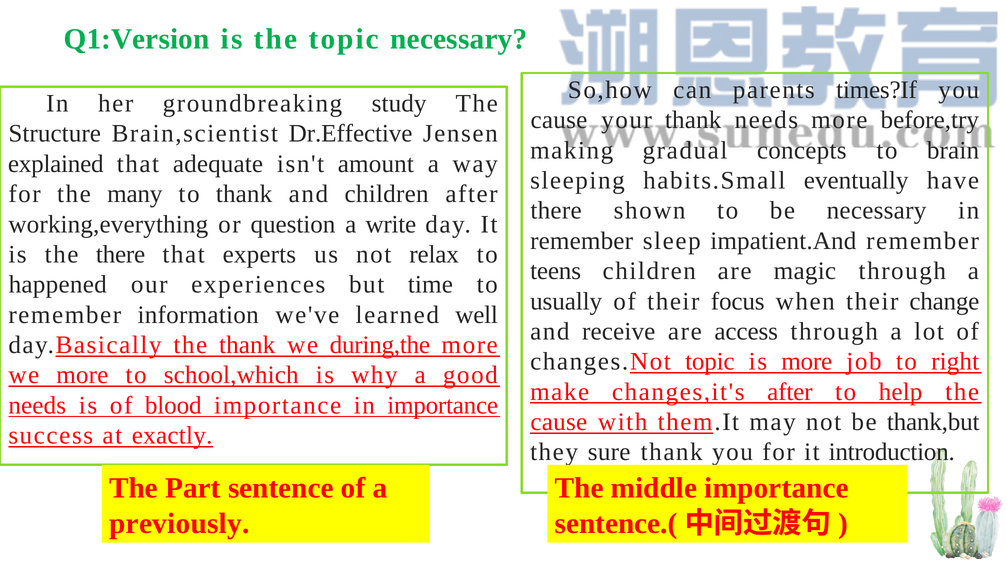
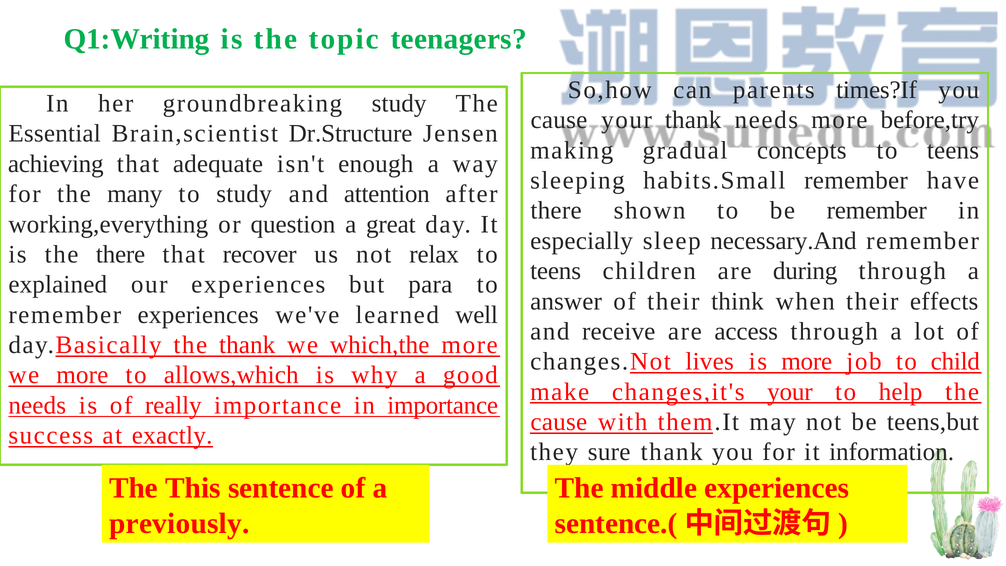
Q1:Version: Q1:Version -> Q1:Writing (137, 39)
topic necessary: necessary -> teenagers (459, 39)
Structure: Structure -> Essential (55, 134)
Dr.Effective: Dr.Effective -> Dr.Structure (351, 134)
to brain: brain -> teens (953, 150)
explained: explained -> achieving (56, 164)
amount: amount -> enough (376, 164)
habits.Small eventually: eventually -> remember (856, 180)
to thank: thank -> study (244, 194)
and children: children -> attention (387, 194)
be necessary: necessary -> remember (877, 211)
write: write -> great (391, 224)
remember: remember -> especially (582, 241)
impatient.And: impatient.And -> necessary.And (783, 241)
experts: experts -> recover (260, 254)
magic: magic -> during (805, 271)
happened: happened -> explained (58, 285)
time: time -> para (430, 285)
usually: usually -> answer (566, 301)
focus: focus -> think (737, 301)
change: change -> effects (944, 301)
remember information: information -> experiences (198, 315)
during,the: during,the -> which,the (380, 345)
changes.Not topic: topic -> lives (710, 361)
right: right -> child (955, 361)
school,which: school,which -> allows,which (231, 375)
changes,it's after: after -> your (790, 392)
blood: blood -> really (173, 405)
thank,but: thank,but -> teens,but (933, 422)
introduction: introduction -> information (892, 452)
Part: Part -> This (193, 488)
middle importance: importance -> experiences (777, 488)
